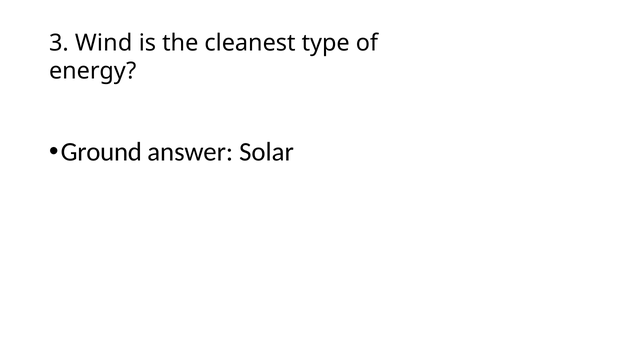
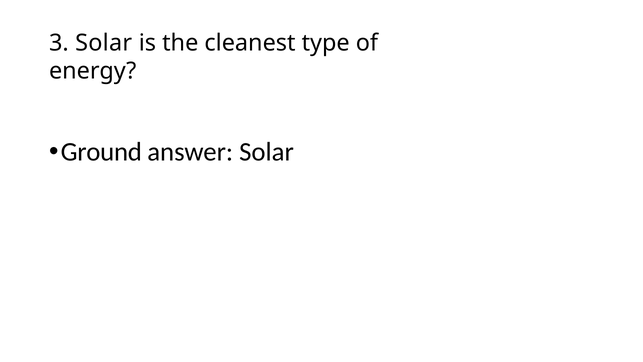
3 Wind: Wind -> Solar (104, 43)
